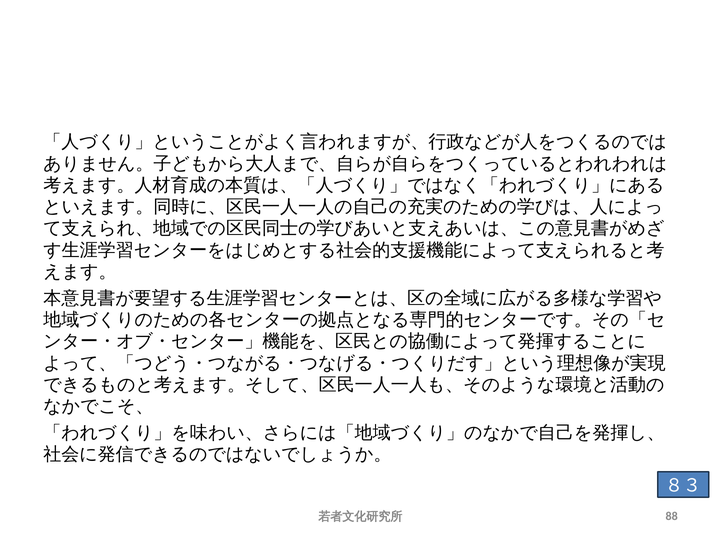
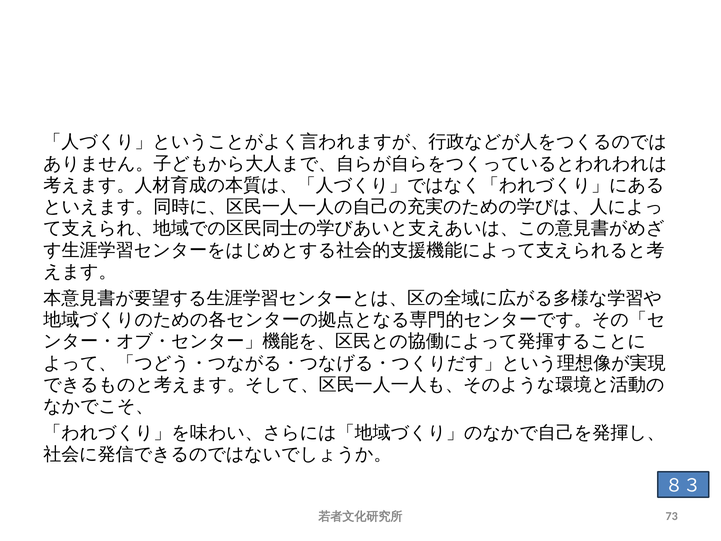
88: 88 -> 73 (672, 516)
